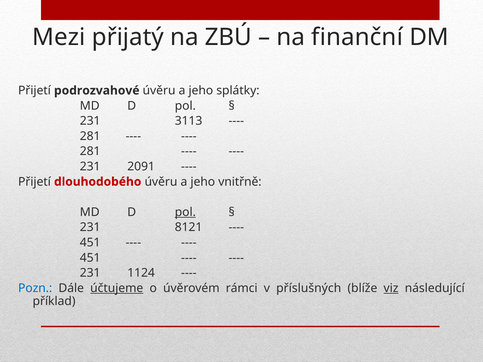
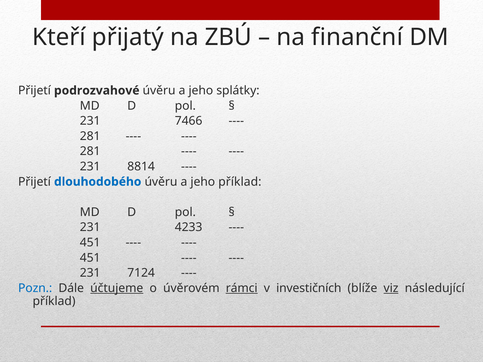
Mezi: Mezi -> Kteří (59, 37)
3113: 3113 -> 7466 (189, 121)
2091: 2091 -> 8814 (141, 167)
dlouhodobého colour: red -> blue (98, 182)
jeho vnitřně: vnitřně -> příklad (240, 182)
pol underline: present -> none (185, 212)
8121: 8121 -> 4233 (189, 227)
1124: 1124 -> 7124 (141, 273)
rámci underline: none -> present (242, 288)
příslušných: příslušných -> investičních (309, 288)
